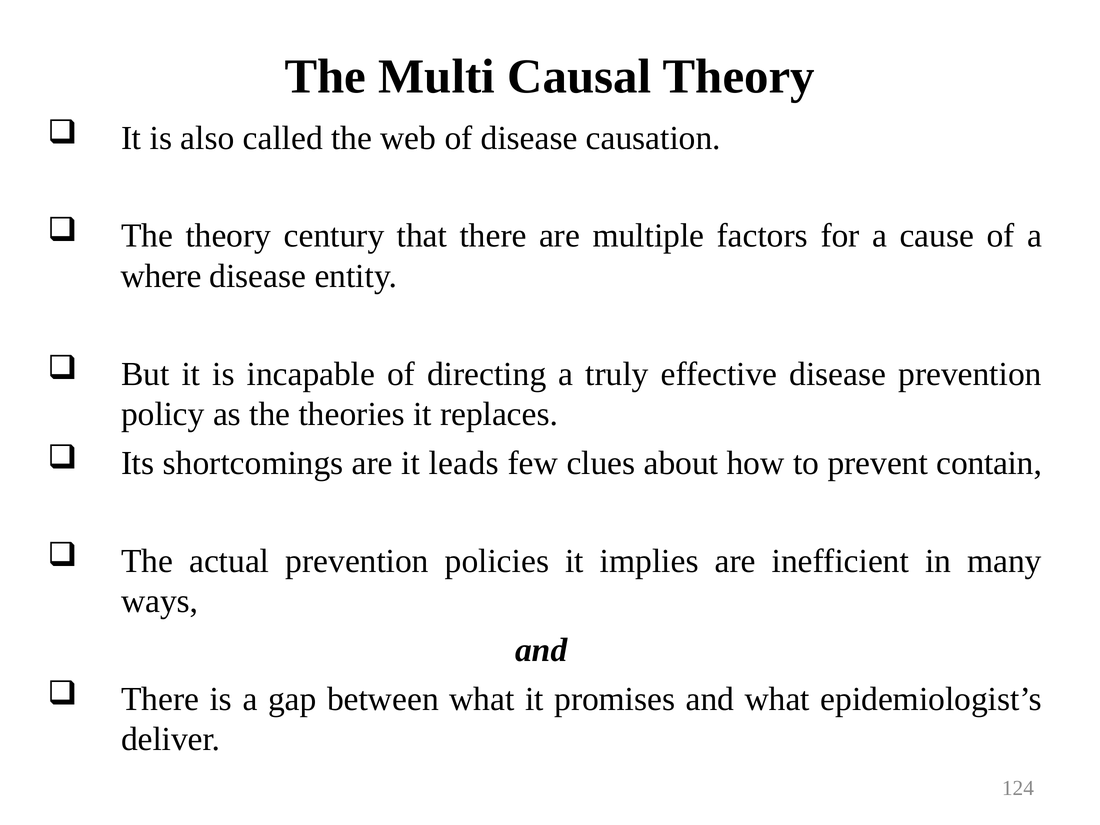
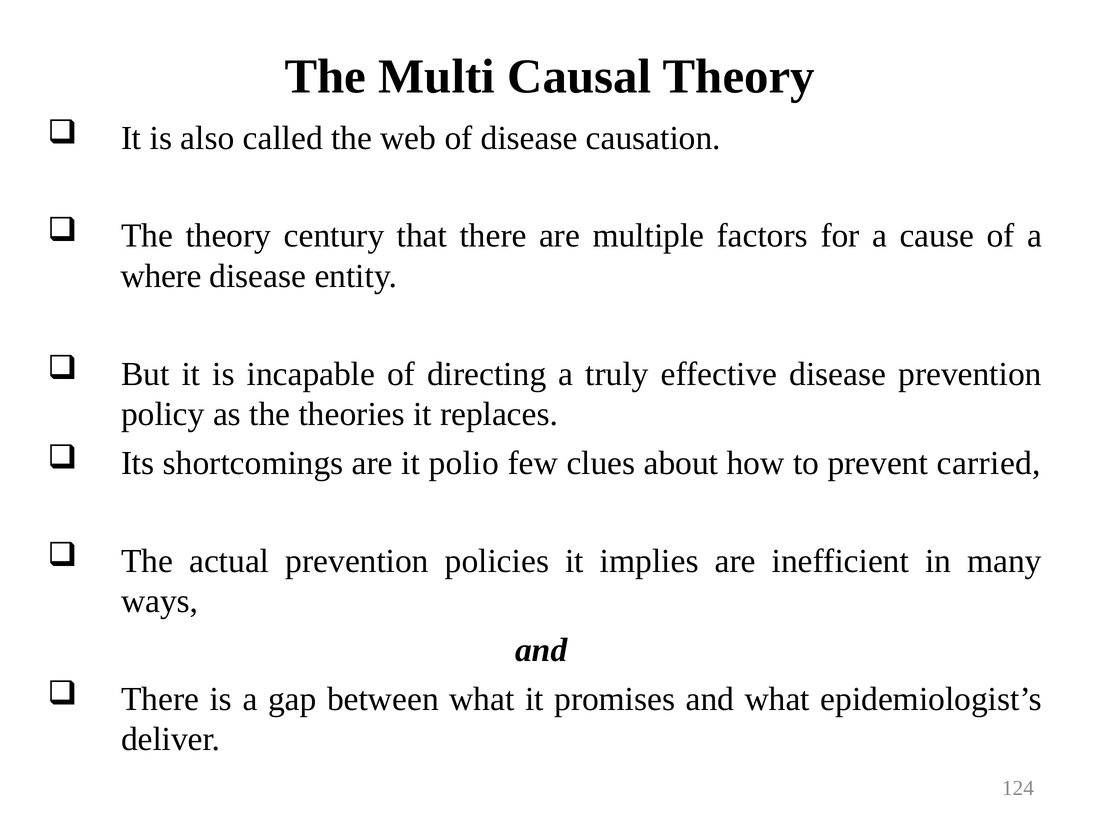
leads: leads -> polio (464, 463)
contain: contain -> carried (989, 463)
